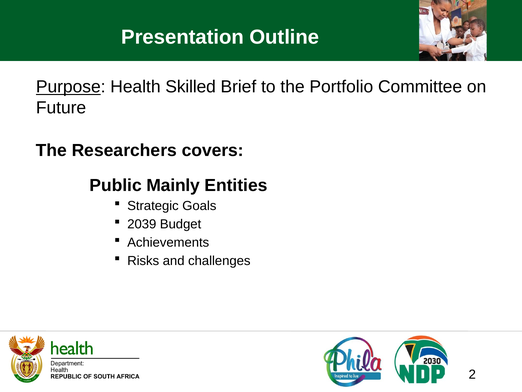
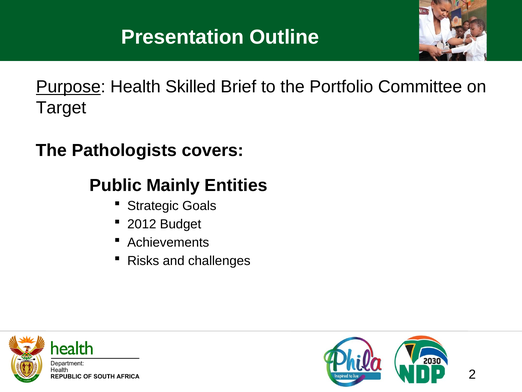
Future: Future -> Target (61, 108)
Researchers: Researchers -> Pathologists (124, 150)
2039: 2039 -> 2012 (142, 224)
